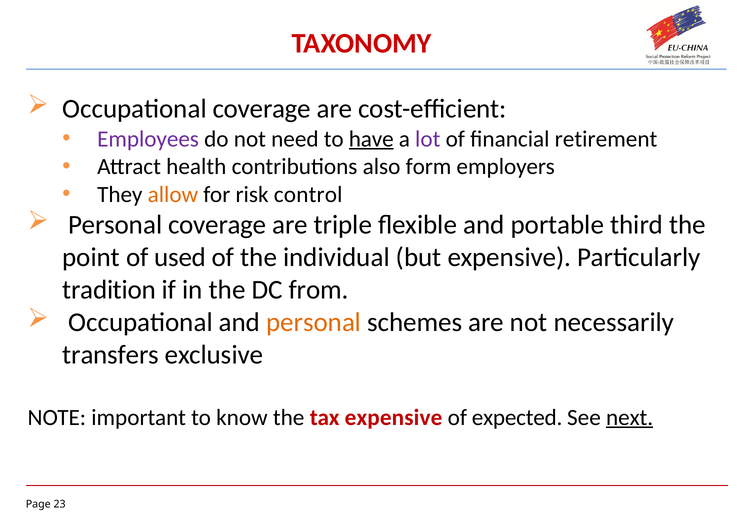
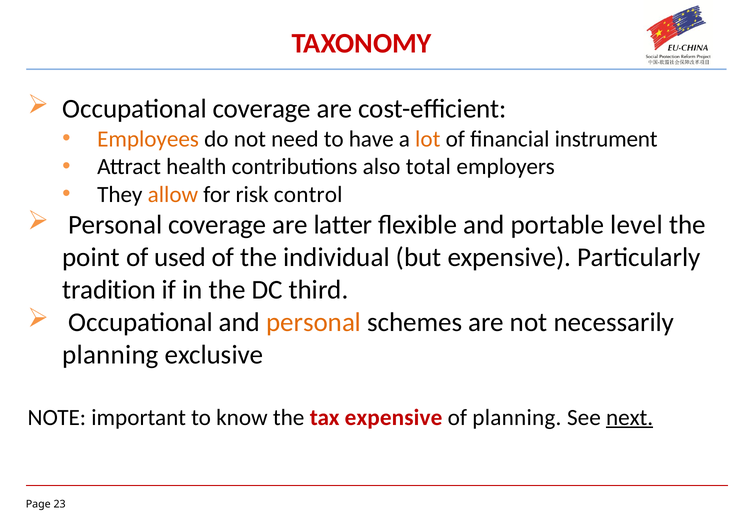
Employees colour: purple -> orange (148, 139)
have underline: present -> none (371, 139)
lot colour: purple -> orange (428, 139)
retirement: retirement -> instrument (606, 139)
form: form -> total (428, 167)
triple: triple -> latter (343, 225)
third: third -> level (636, 225)
from: from -> third (319, 290)
transfers: transfers -> planning (111, 355)
of expected: expected -> planning (517, 417)
